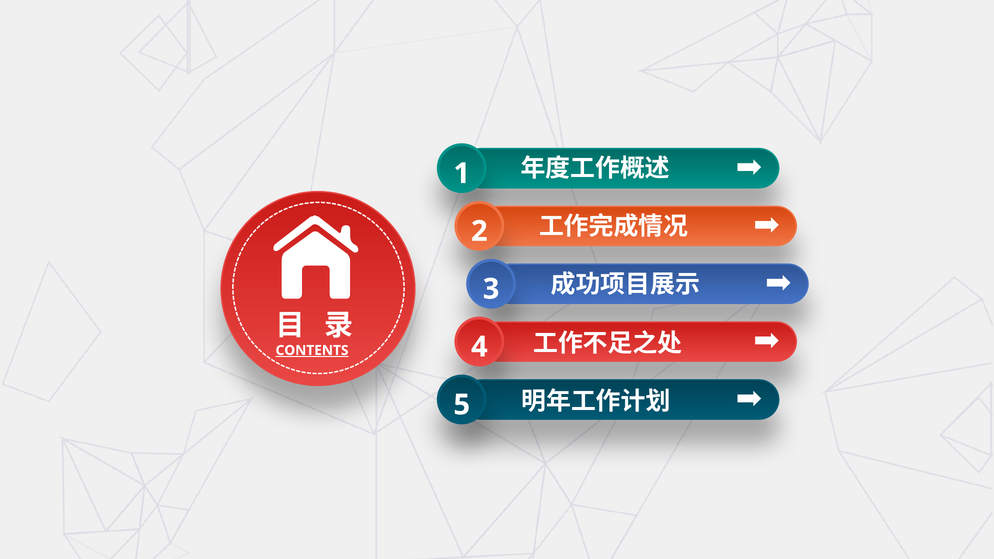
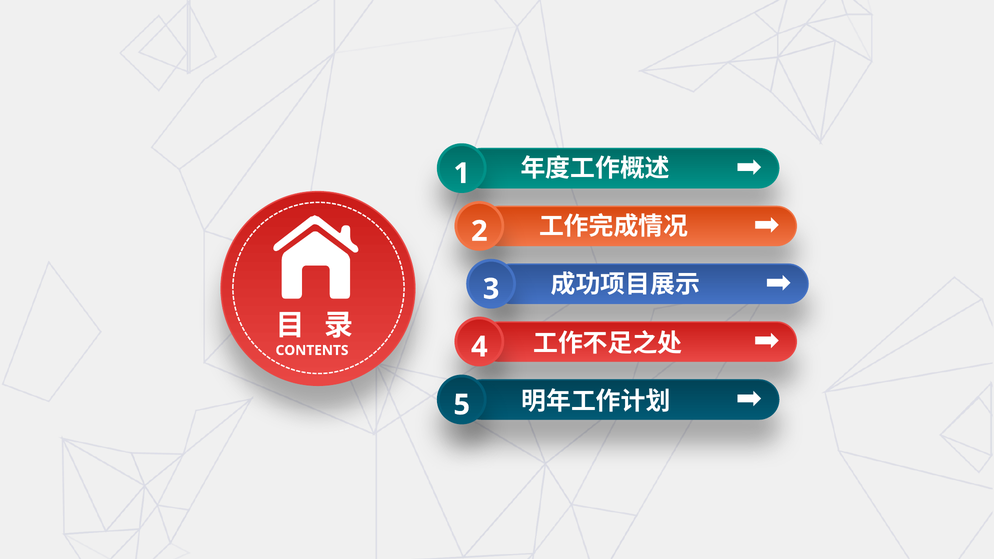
CONTENTS underline: present -> none (312, 351)
